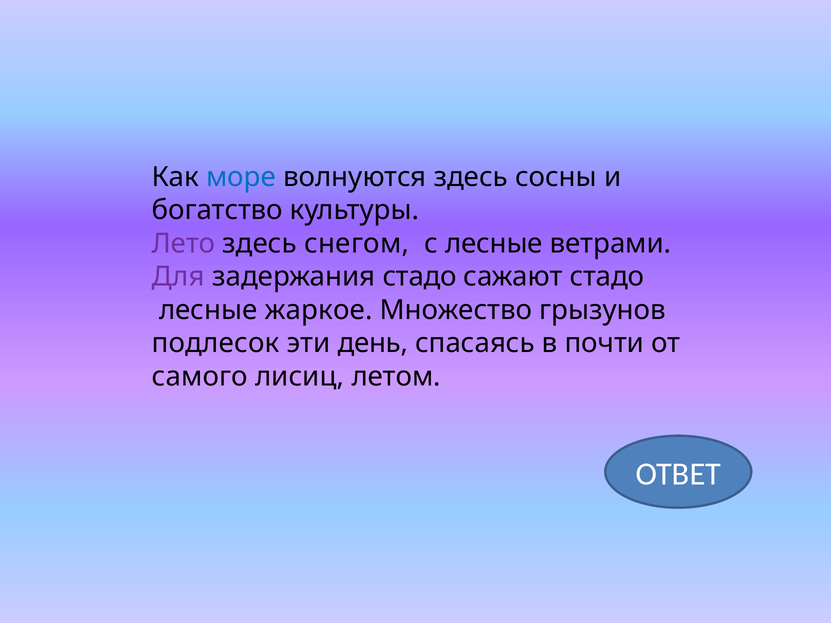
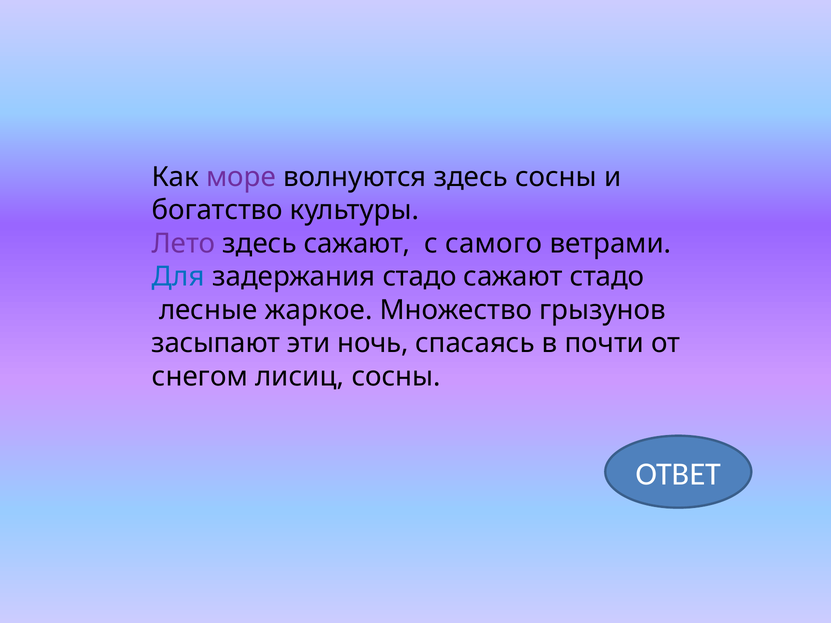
море colour: blue -> purple (241, 177)
здесь снегом: снегом -> сажают (357, 244)
с лесные: лесные -> самого (494, 244)
Для colour: purple -> blue (178, 277)
подлесок: подлесок -> засыпают (216, 343)
день: день -> ночь (373, 343)
самого: самого -> снегом (200, 377)
лисиц летом: летом -> сосны (396, 377)
